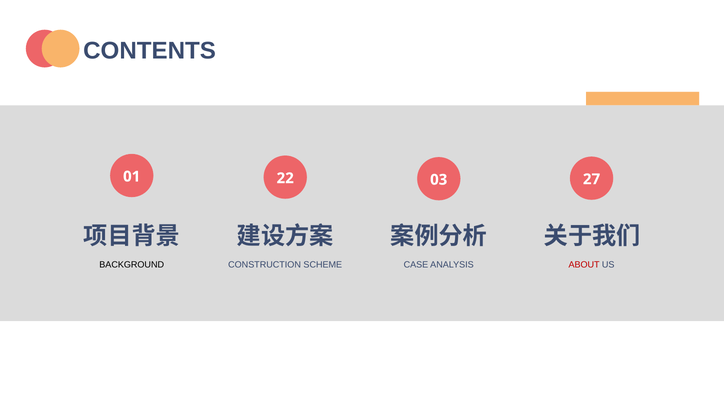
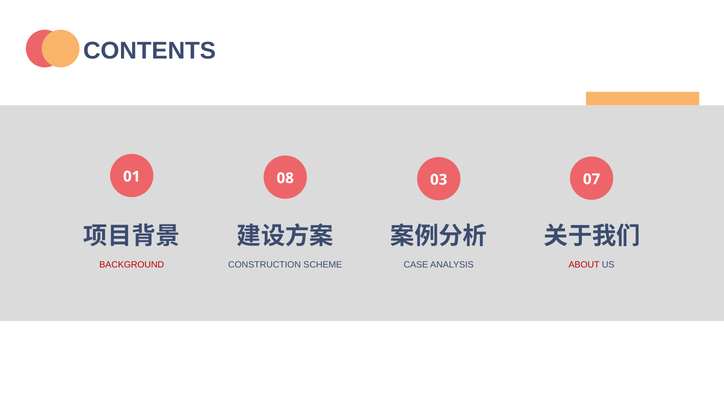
22: 22 -> 08 (285, 178)
27: 27 -> 07 (592, 179)
BACKGROUND colour: black -> red (132, 265)
